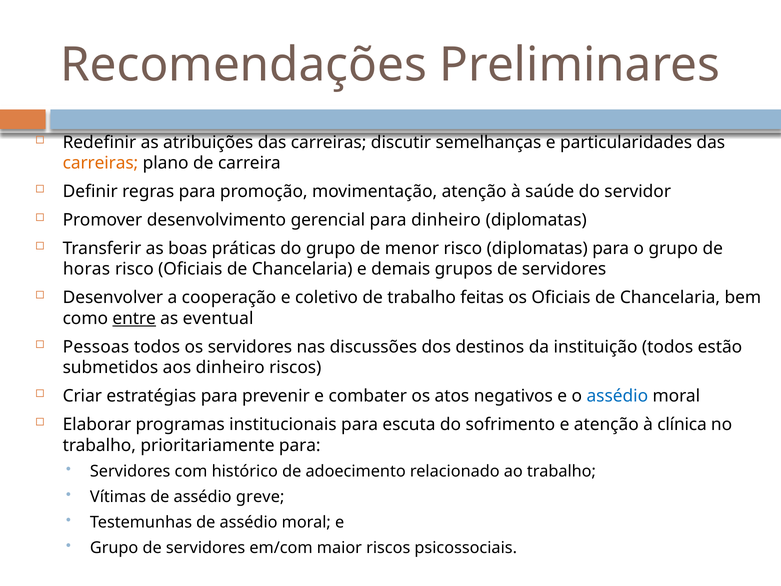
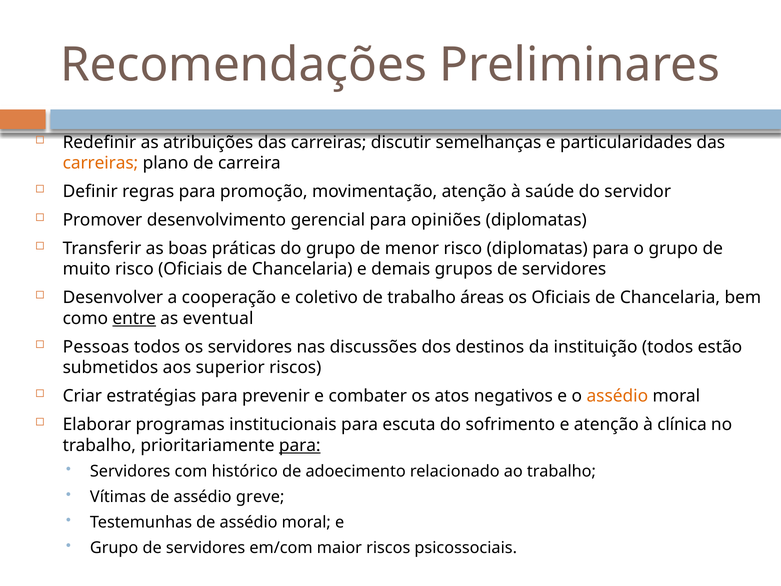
para dinheiro: dinheiro -> opiniões (446, 220)
horas: horas -> muito (87, 269)
feitas: feitas -> áreas (482, 298)
aos dinheiro: dinheiro -> superior (230, 368)
assédio colour: blue -> orange (617, 396)
para underline: none -> present (300, 445)
